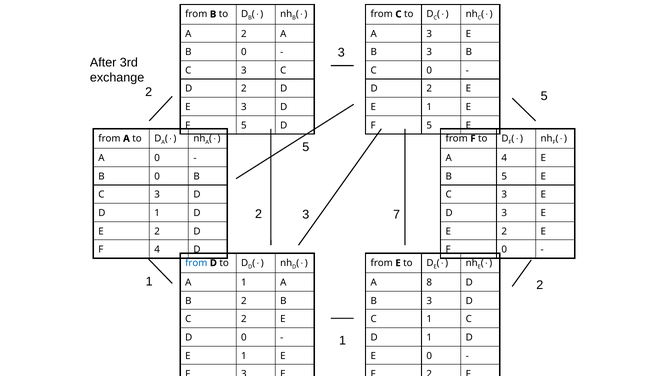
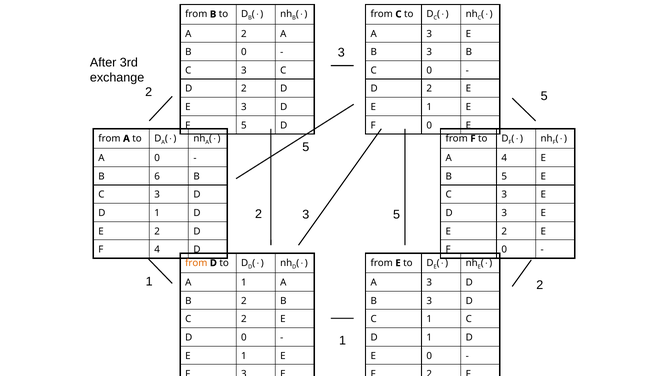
5: 5 -> 0 (429, 125)
0: 0 -> 6 (157, 176)
7: 7 -> 5 (397, 214)
from colour: blue -> orange (196, 263)
8: 8 -> 3 (429, 282)
